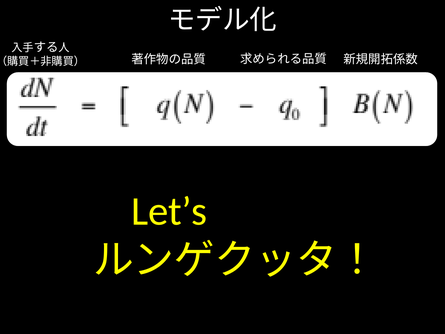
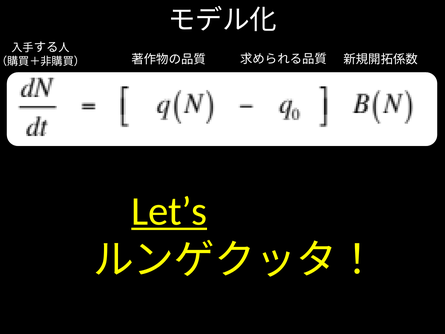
Let’s underline: none -> present (169, 211)
